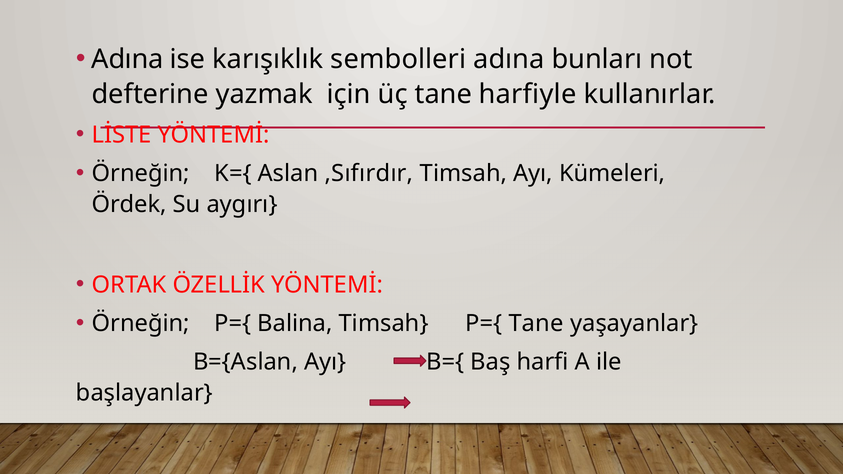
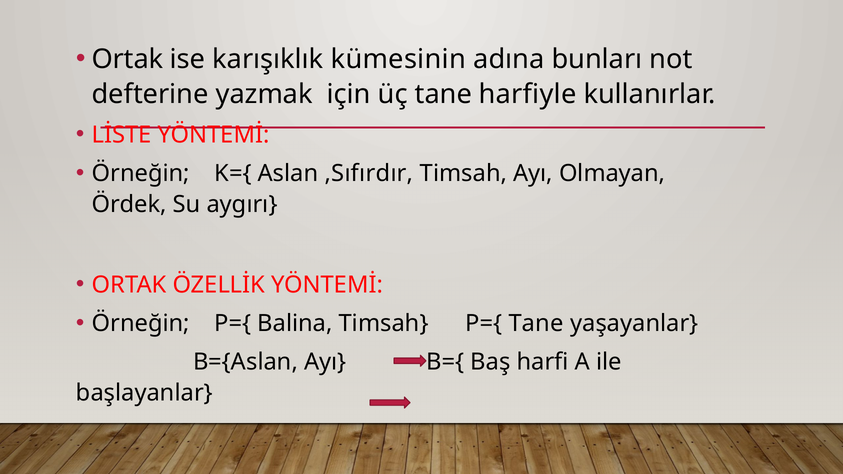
Adına: Adına -> Ortak (127, 59)
sembolleri: sembolleri -> kümesinin (398, 59)
Kümeleri: Kümeleri -> Olmayan (612, 174)
